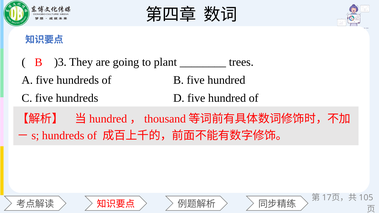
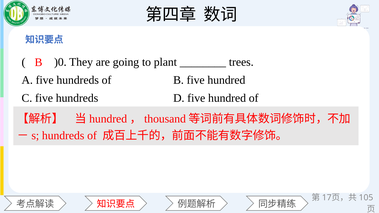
)3: )3 -> )0 (60, 62)
